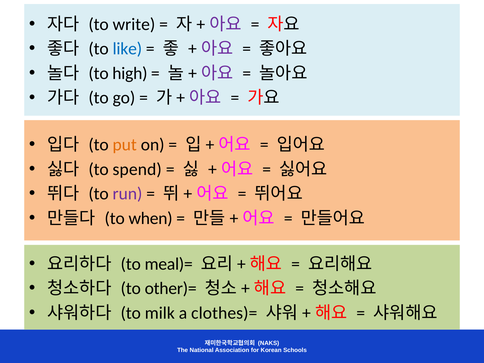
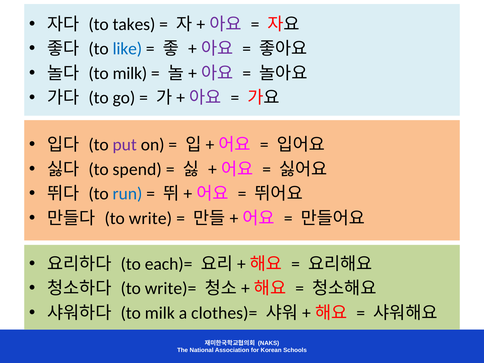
write: write -> takes (134, 24)
high: high -> milk (130, 73)
put colour: orange -> purple (125, 145)
run colour: purple -> blue (127, 194)
when: when -> write (150, 218)
meal)=: meal)= -> each)= (169, 264)
other)=: other)= -> write)= (171, 288)
